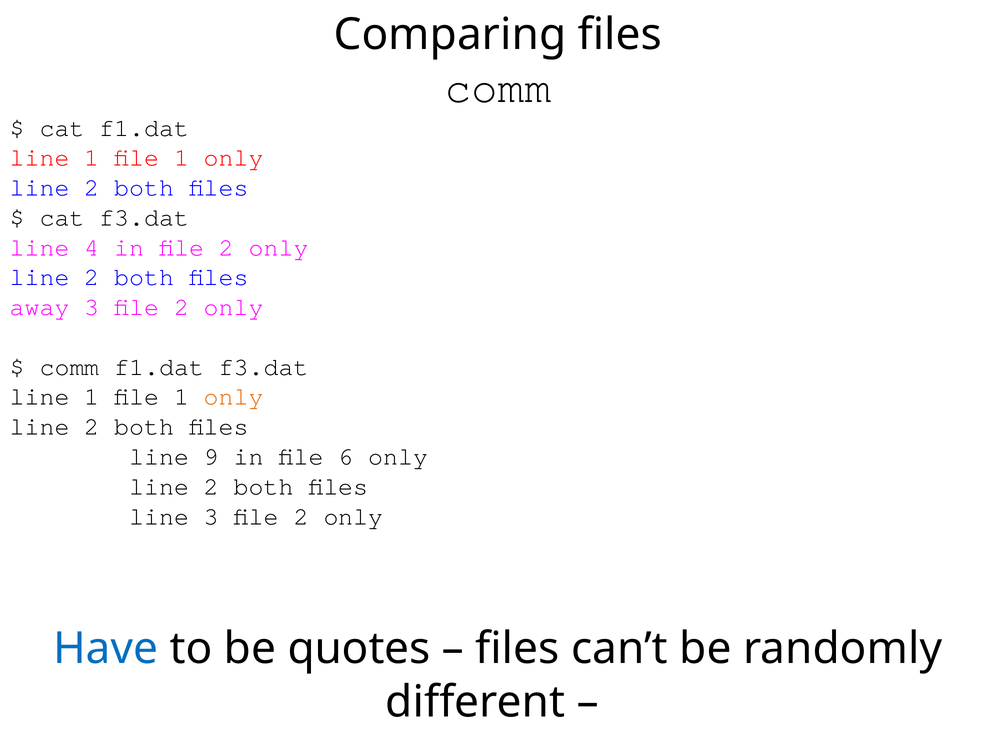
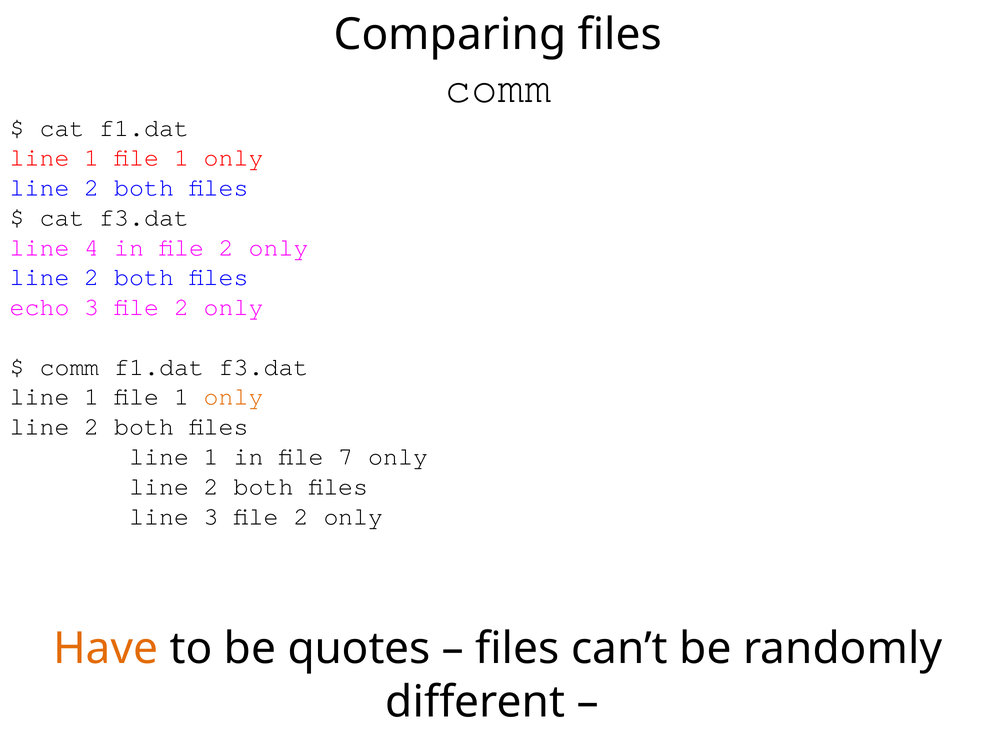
away: away -> echo (40, 307)
9: 9 -> 1 (211, 457)
6: 6 -> 7 (346, 457)
Have colour: blue -> orange (106, 649)
